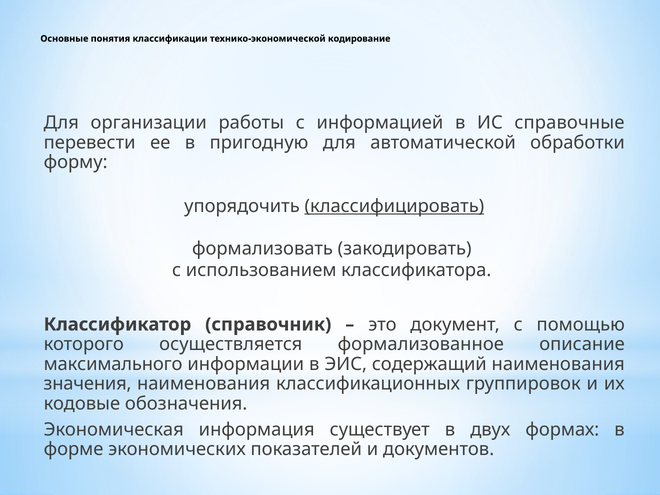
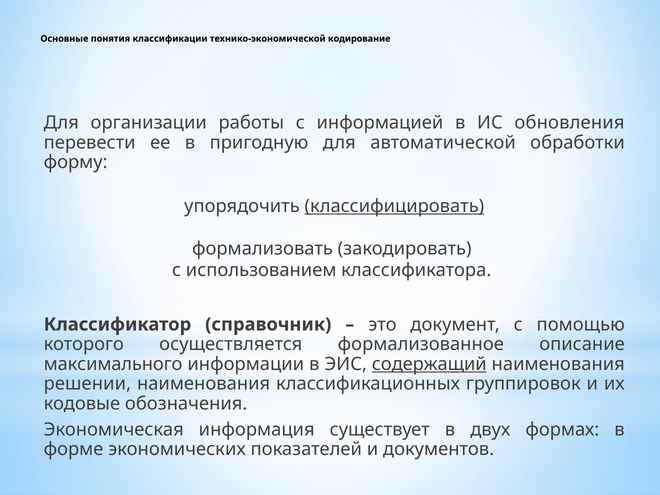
справочные: справочные -> обновления (569, 123)
содержащий underline: none -> present (429, 364)
значения: значения -> решении (87, 384)
